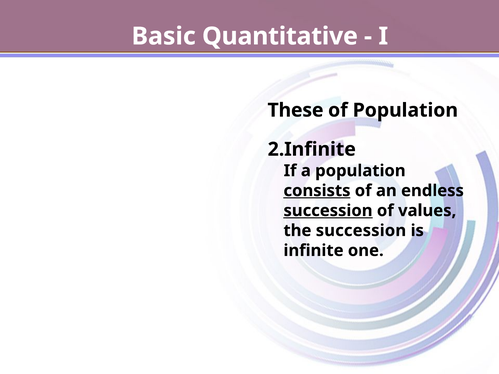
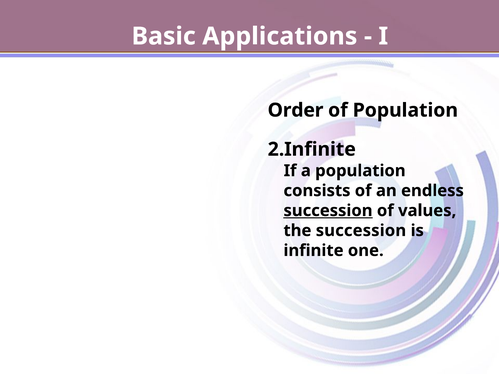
Quantitative: Quantitative -> Applications (280, 36)
These: These -> Order (296, 110)
consists underline: present -> none (317, 191)
